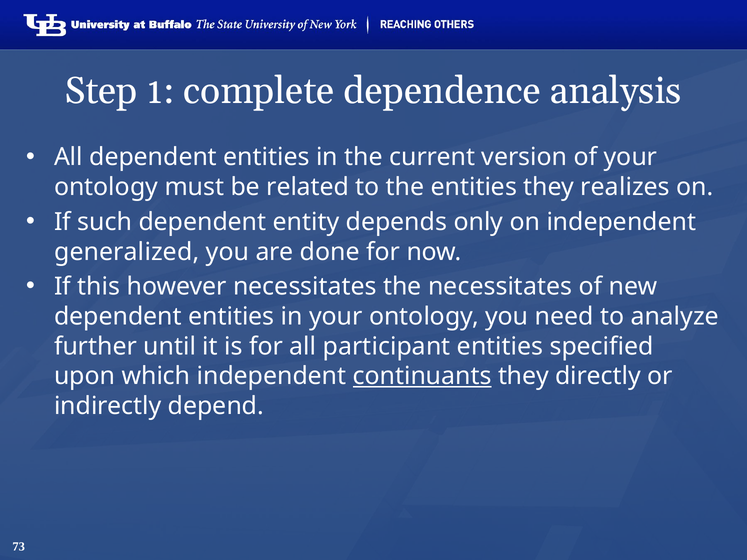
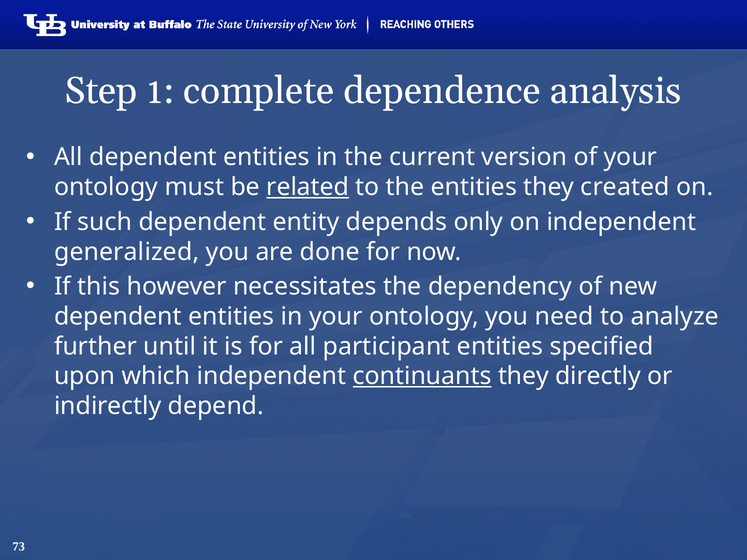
related underline: none -> present (308, 187)
realizes: realizes -> created (625, 187)
the necessitates: necessitates -> dependency (500, 287)
